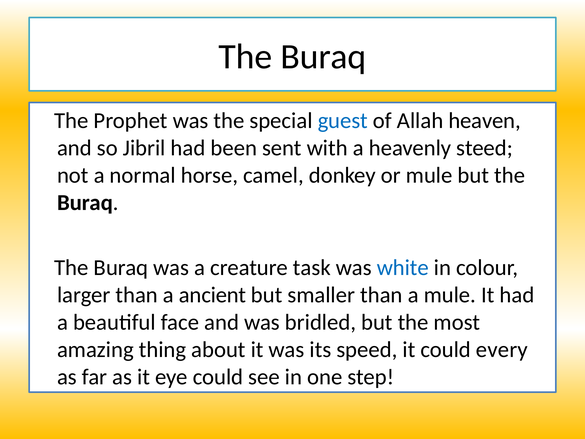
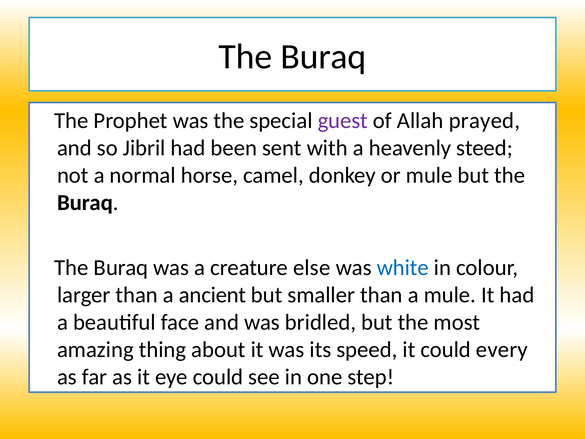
guest colour: blue -> purple (343, 121)
heaven: heaven -> prayed (484, 121)
task: task -> else (312, 268)
